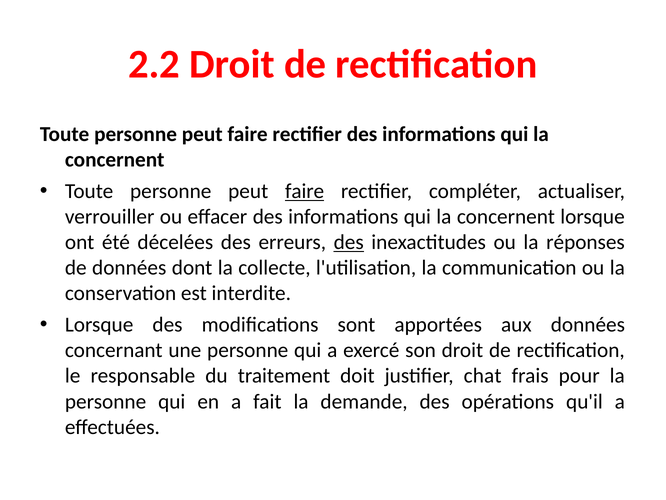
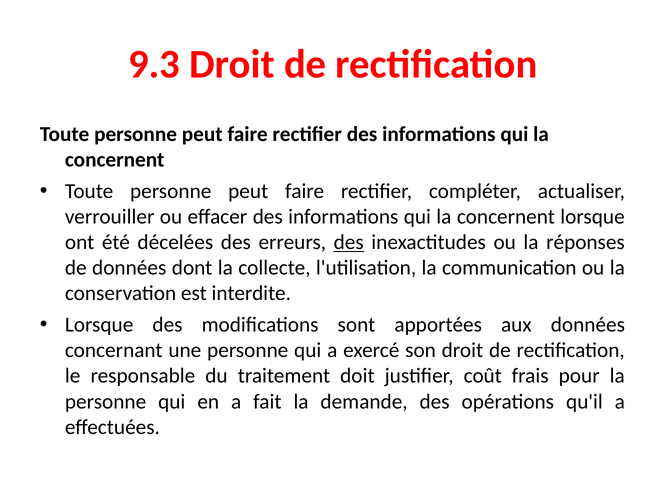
2.2: 2.2 -> 9.3 (154, 64)
faire underline: present -> none (305, 191)
chat: chat -> coût (483, 376)
